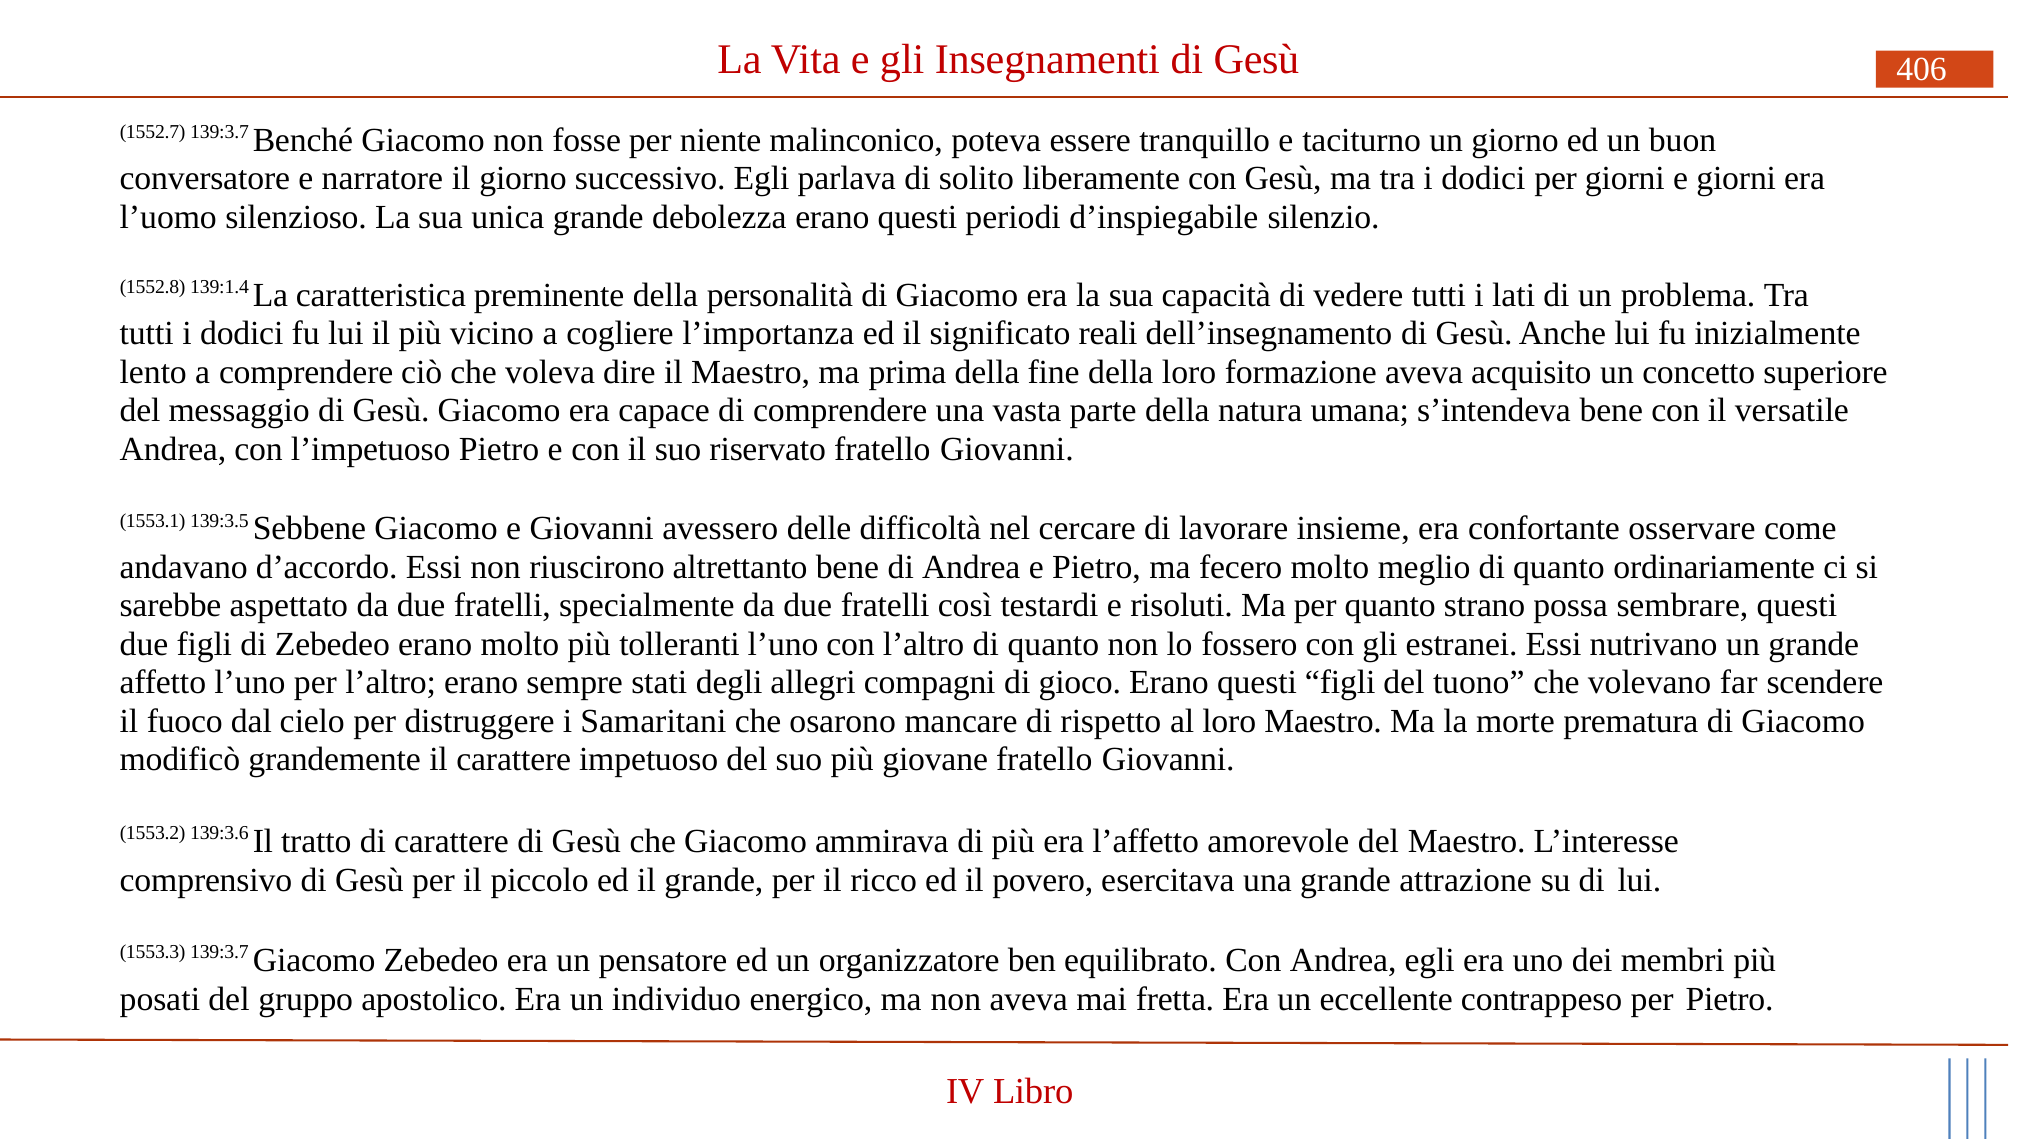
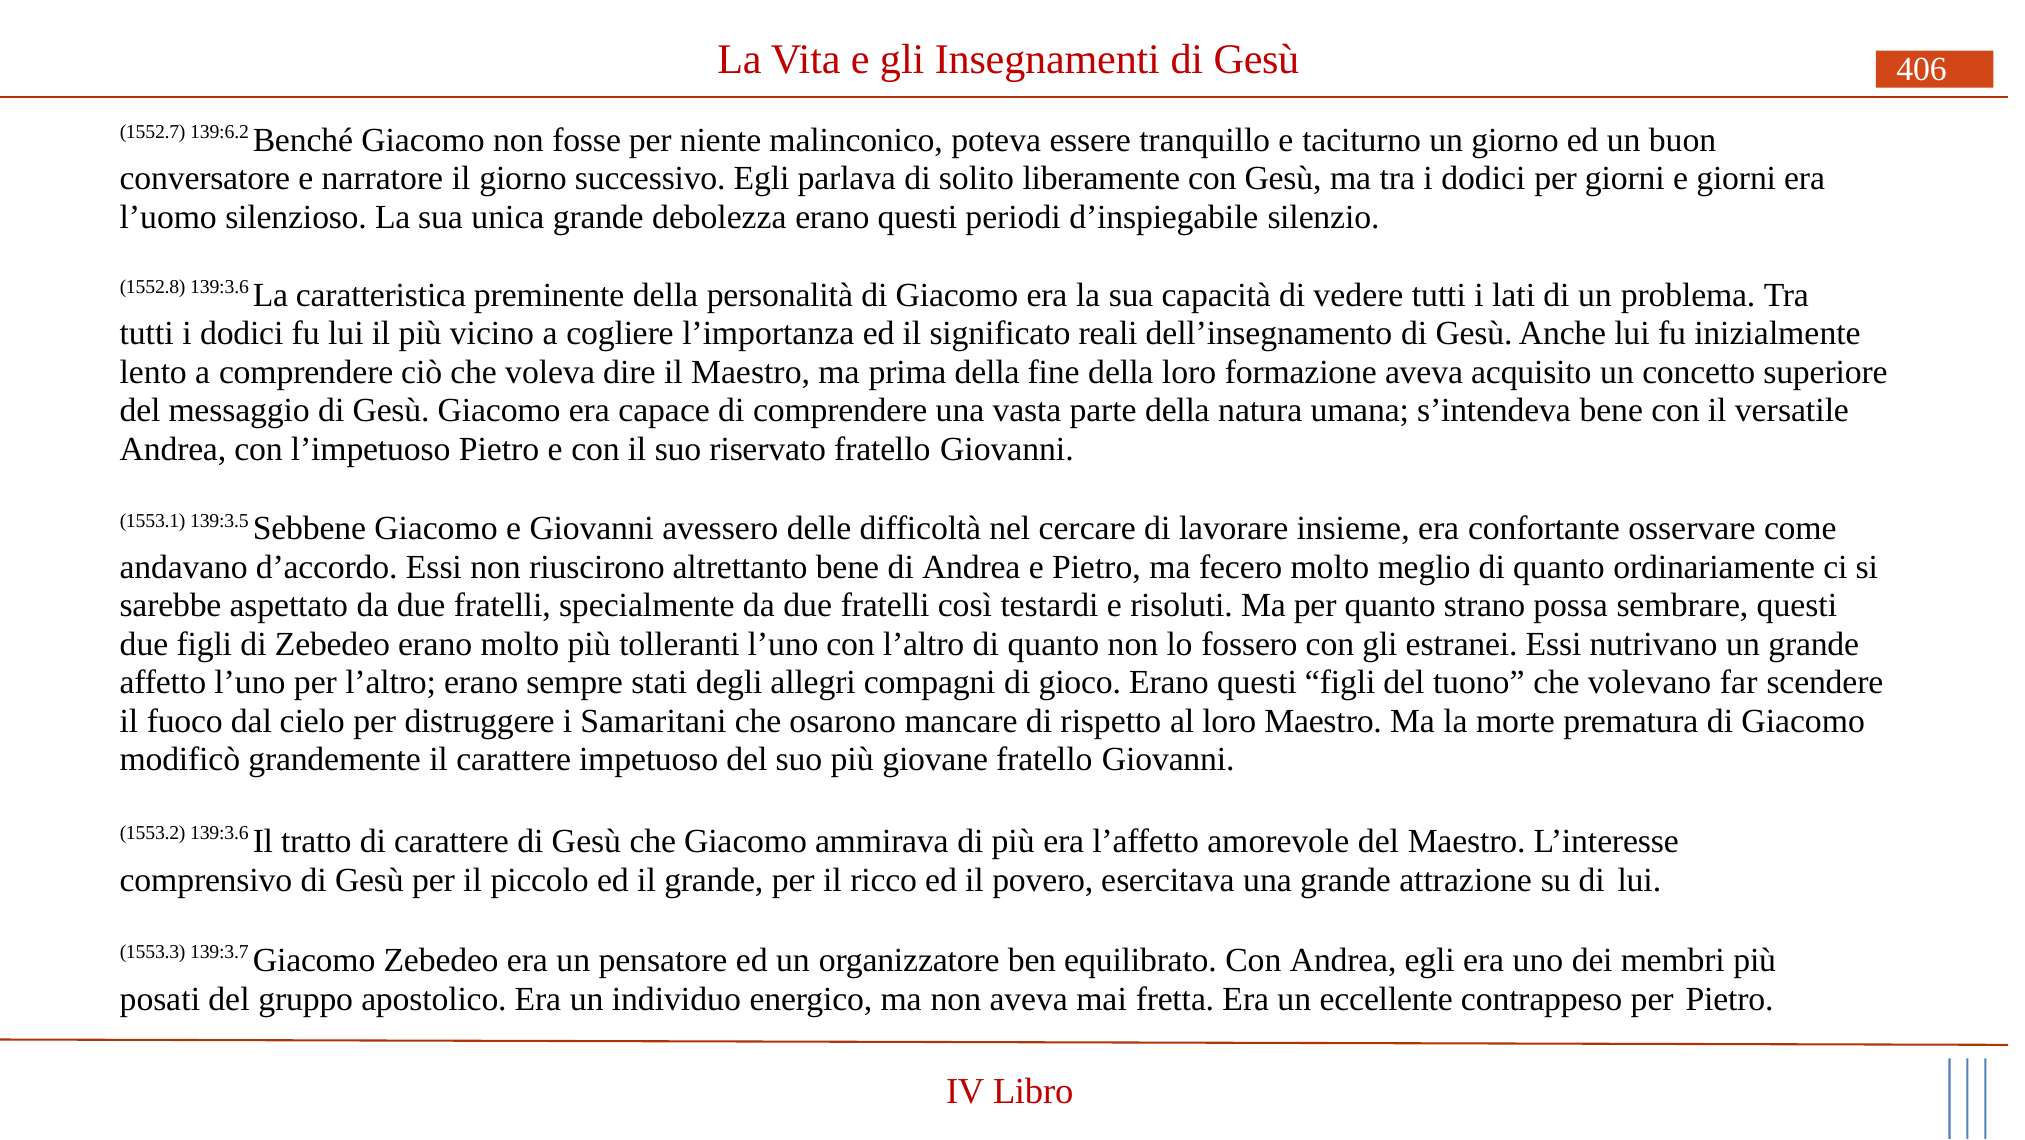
1552.7 139:3.7: 139:3.7 -> 139:6.2 (219, 132)
1552.8 139:1.4: 139:1.4 -> 139:3.6 (219, 287)
